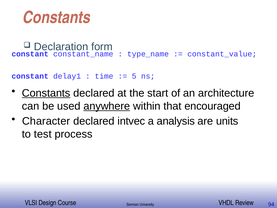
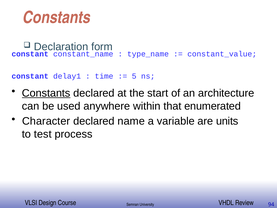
anywhere underline: present -> none (107, 106)
encouraged: encouraged -> enumerated (213, 106)
intvec: intvec -> name (131, 121)
analysis: analysis -> variable (176, 121)
